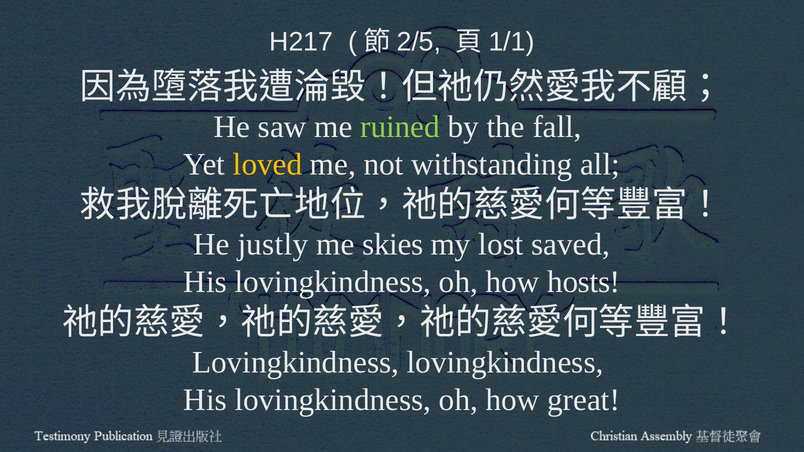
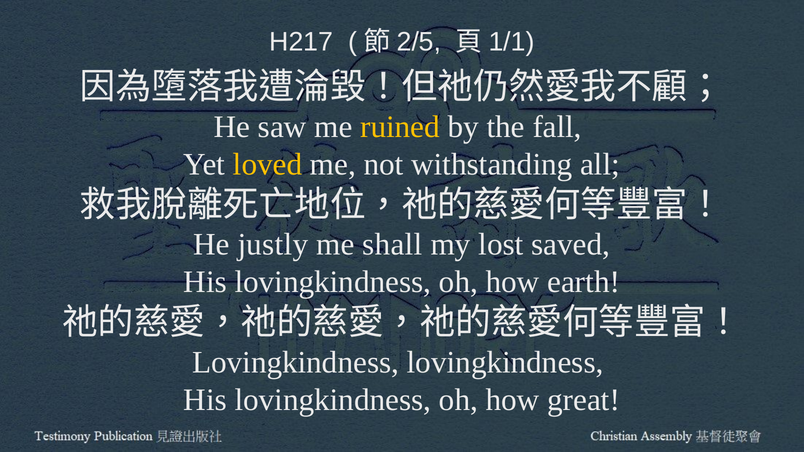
ruined colour: light green -> yellow (400, 127)
skies: skies -> shall (392, 245)
hosts: hosts -> earth (584, 282)
